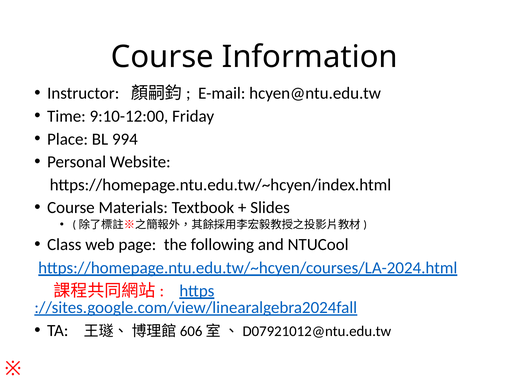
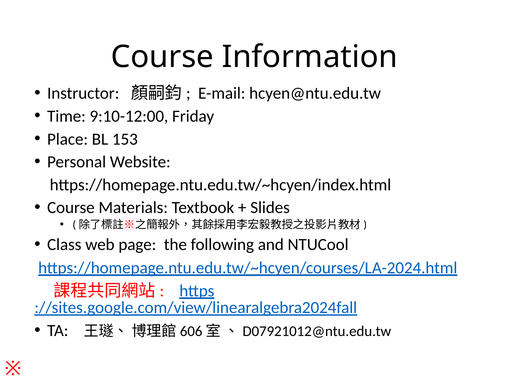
994: 994 -> 153 (125, 139)
